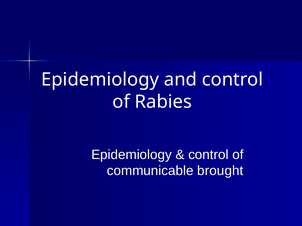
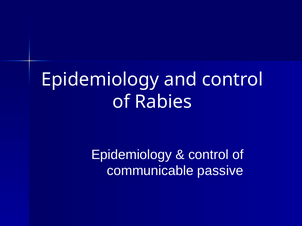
brought: brought -> passive (220, 171)
